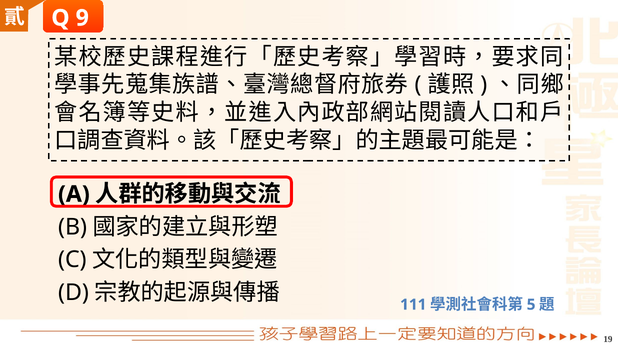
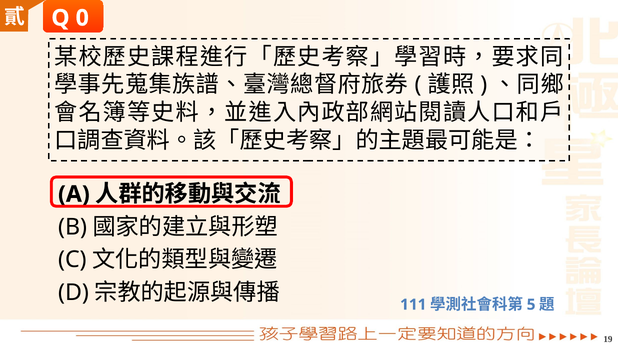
9: 9 -> 0 (82, 18)
